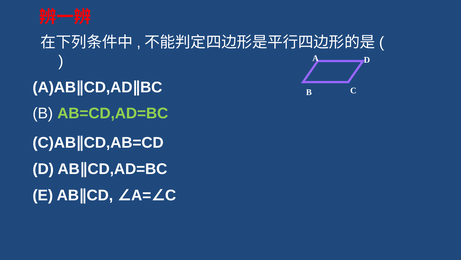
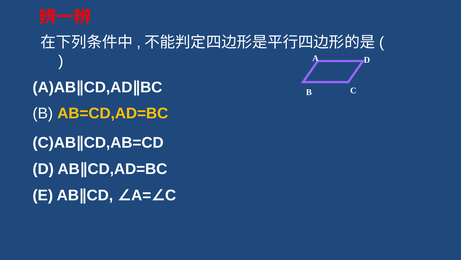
AB=CD,AD=BC colour: light green -> yellow (113, 113)
